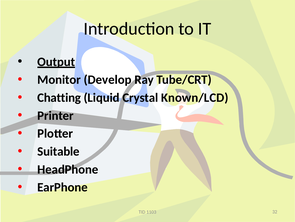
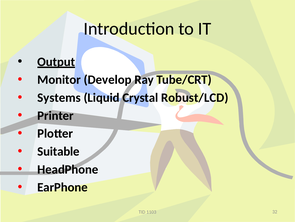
Chatting: Chatting -> Systems (59, 97)
Known/LCD: Known/LCD -> Robust/LCD (195, 97)
